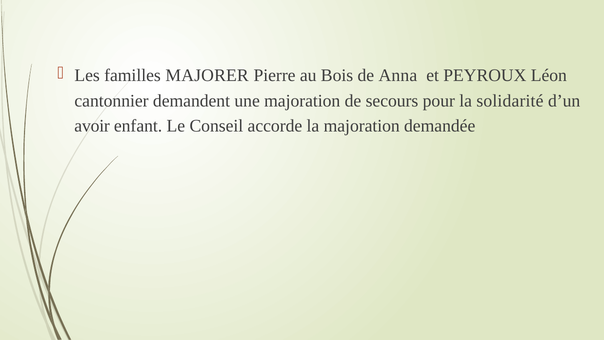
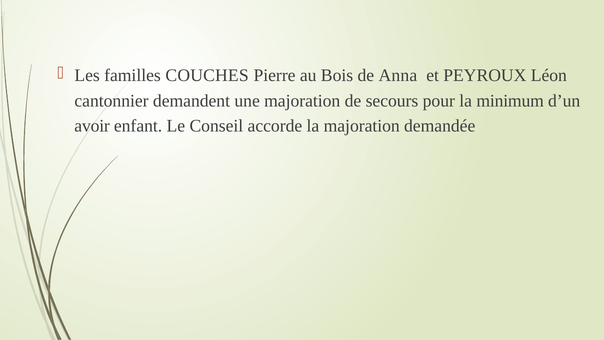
MAJORER: MAJORER -> COUCHES (207, 76)
solidarité: solidarité -> minimum (510, 101)
